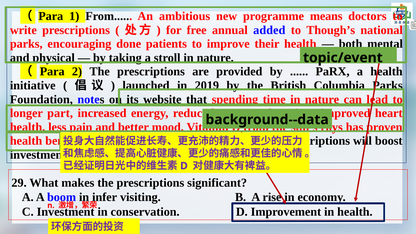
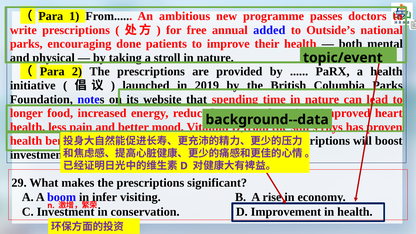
means: means -> passes (326, 16)
Though’s: Though’s -> Outside’s (331, 30)
part: part -> food (60, 113)
